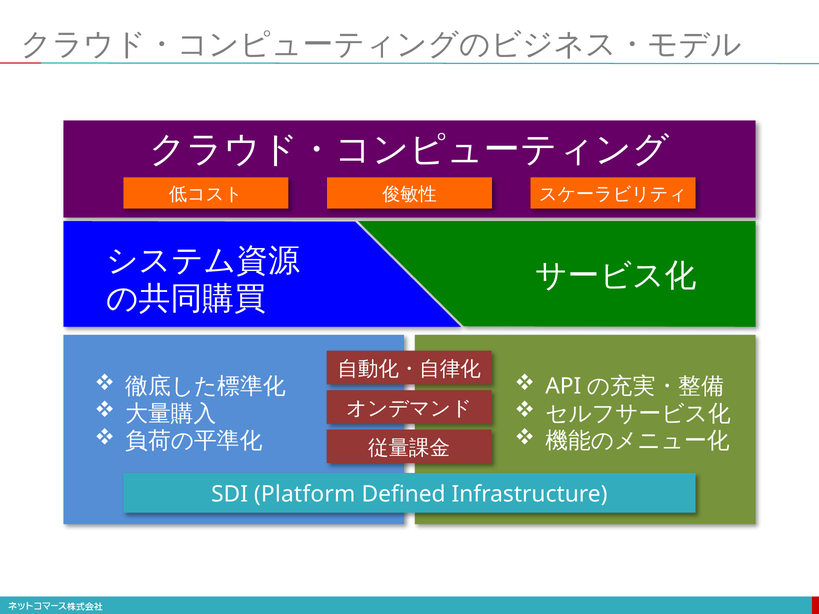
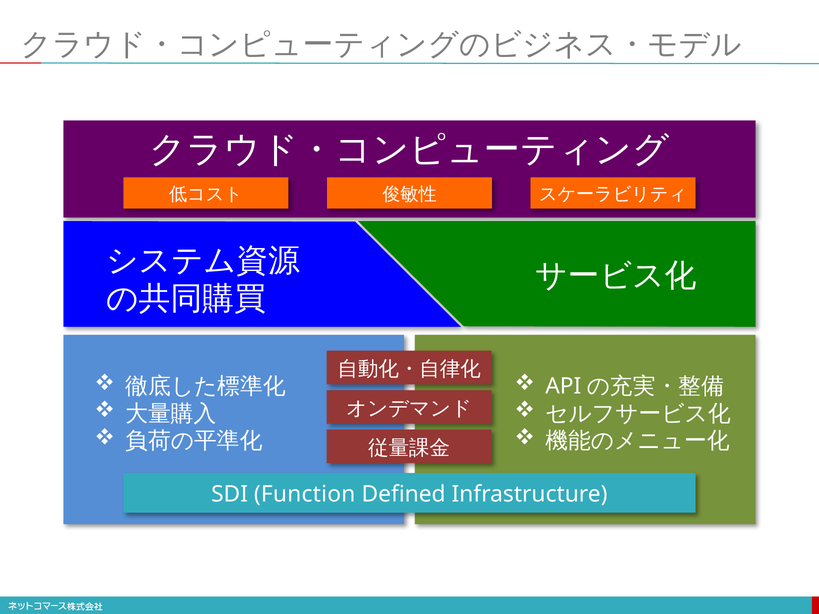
Platform: Platform -> Function (305, 495)
